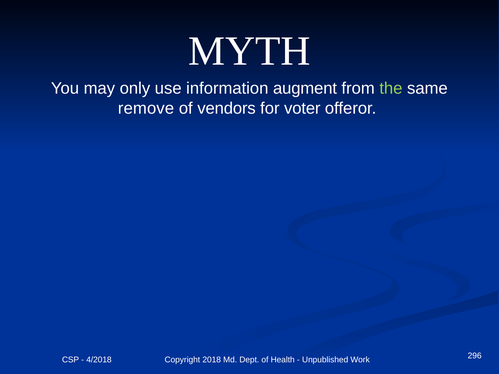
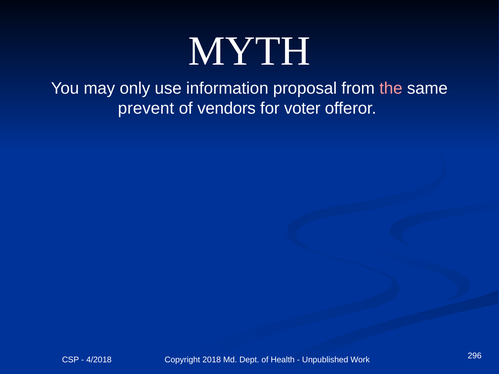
augment: augment -> proposal (305, 88)
the colour: light green -> pink (391, 88)
remove: remove -> prevent (146, 108)
